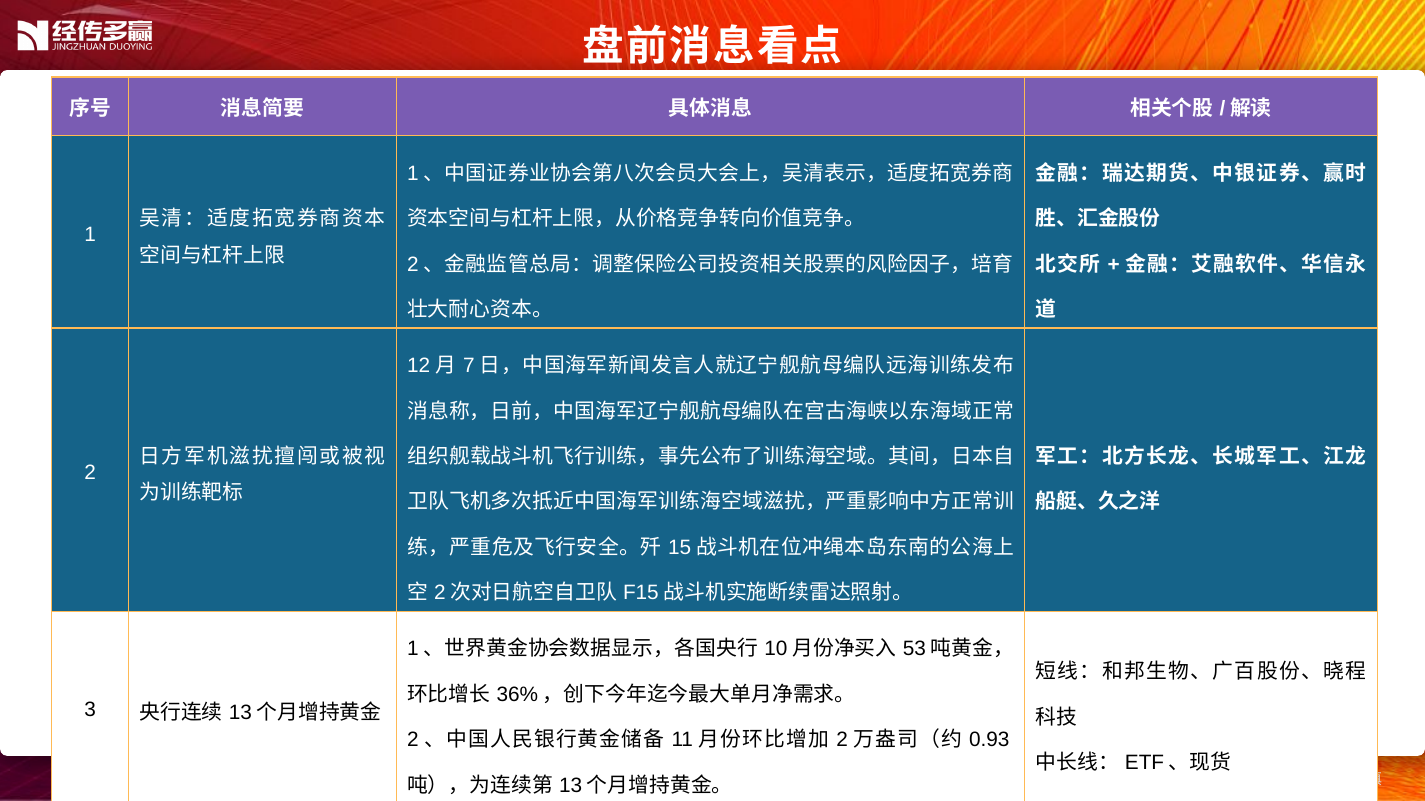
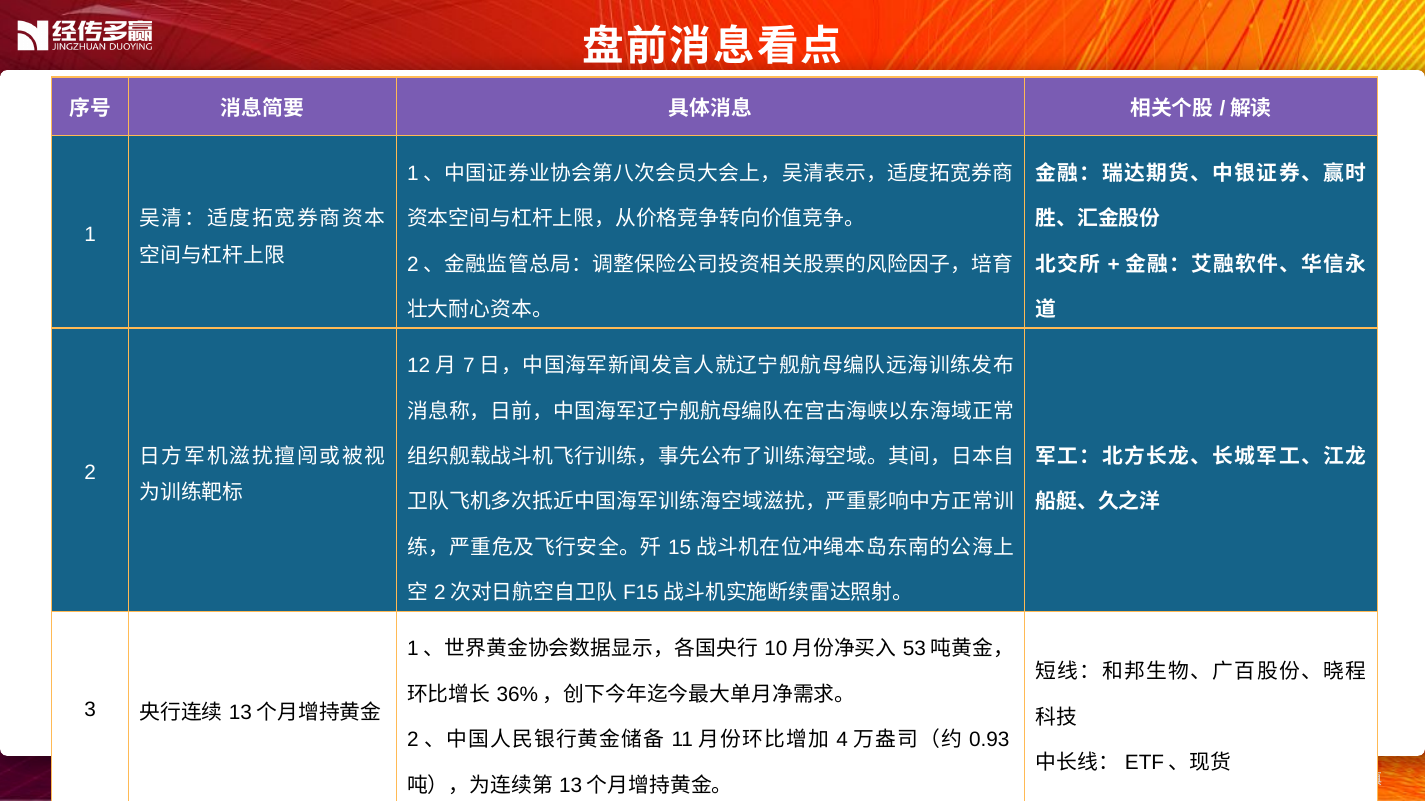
2: 2 -> 4 (842, 740)
